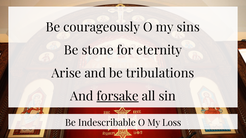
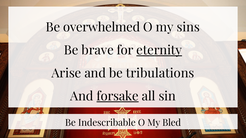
courageously: courageously -> overwhelmed (102, 27)
stone: stone -> brave (98, 50)
eternity underline: none -> present (159, 50)
Loss: Loss -> Bled (172, 123)
